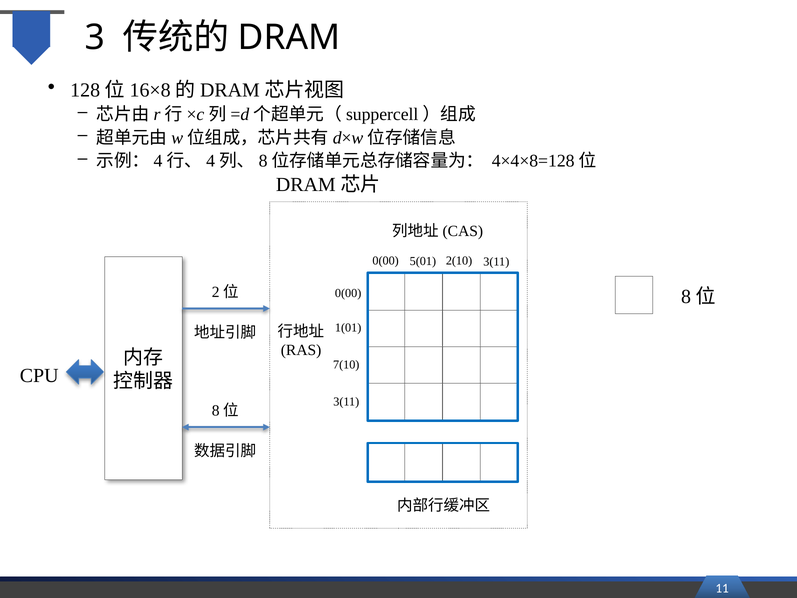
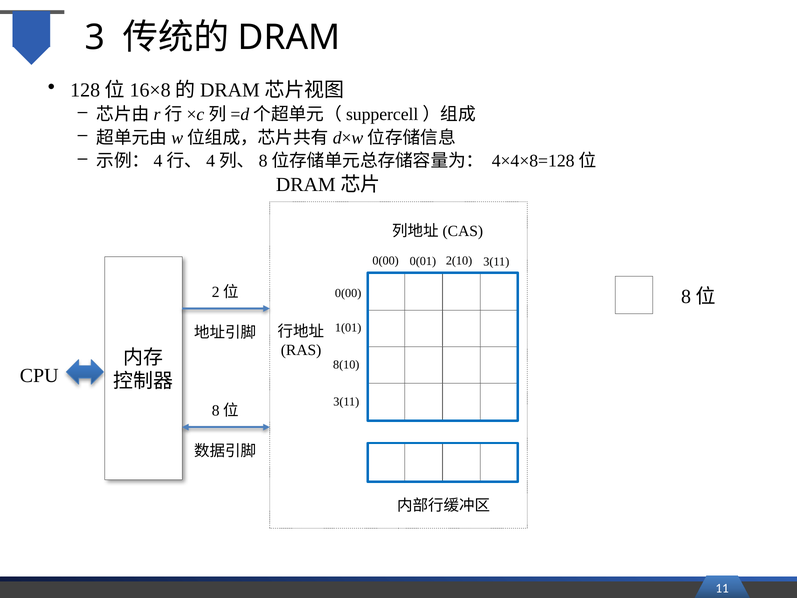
5(01: 5(01 -> 0(01 (423, 261)
7(10: 7(10 -> 8(10 (346, 365)
